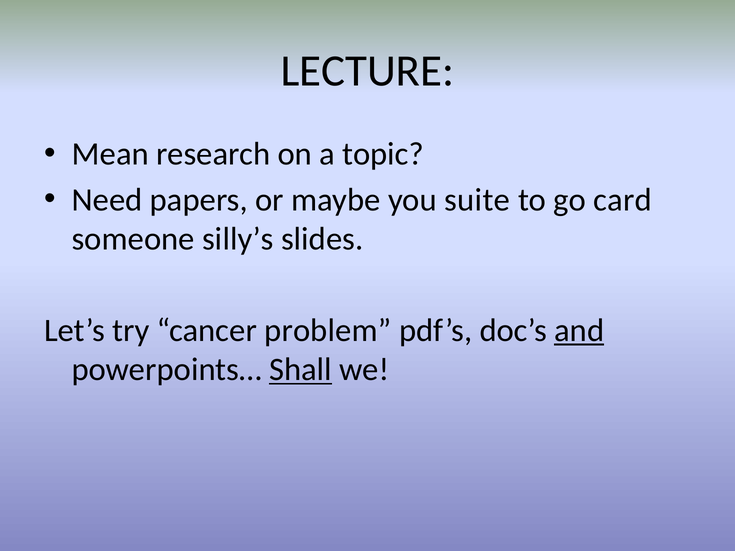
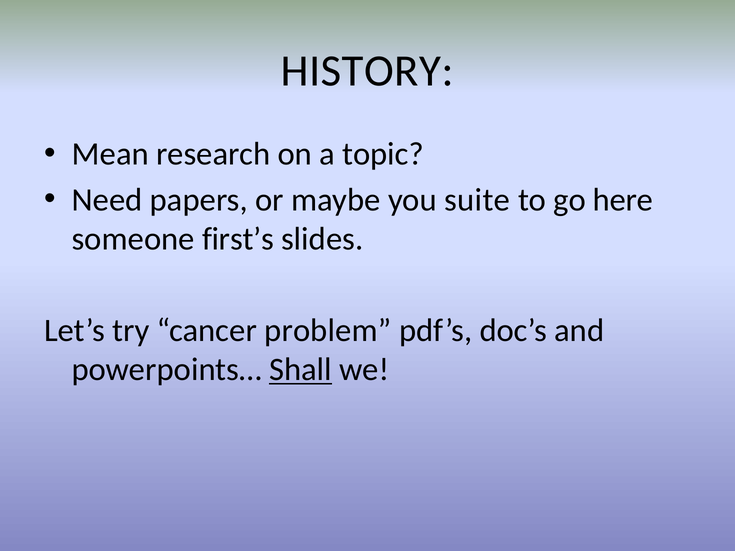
LECTURE: LECTURE -> HISTORY (367, 71)
card: card -> here (623, 200)
silly’s: silly’s -> first’s (238, 239)
and underline: present -> none (579, 331)
